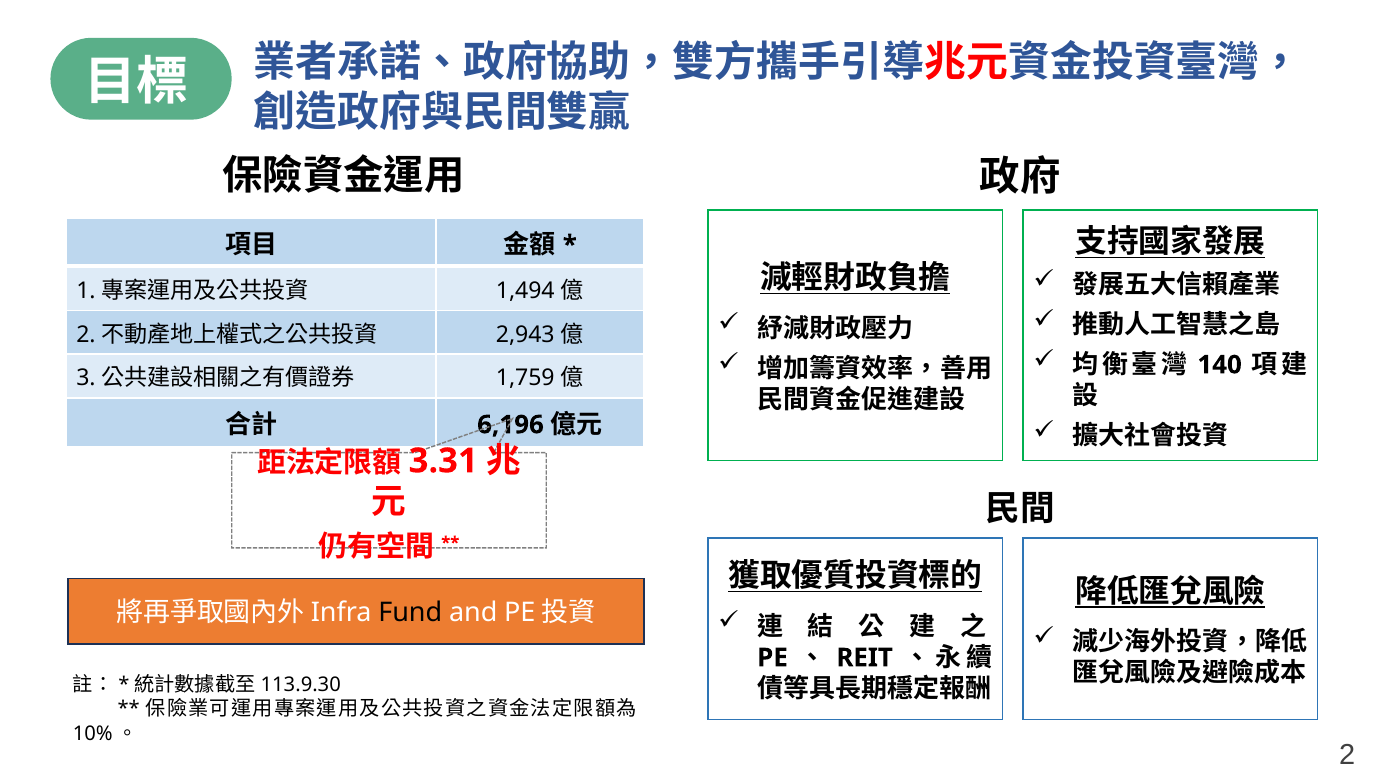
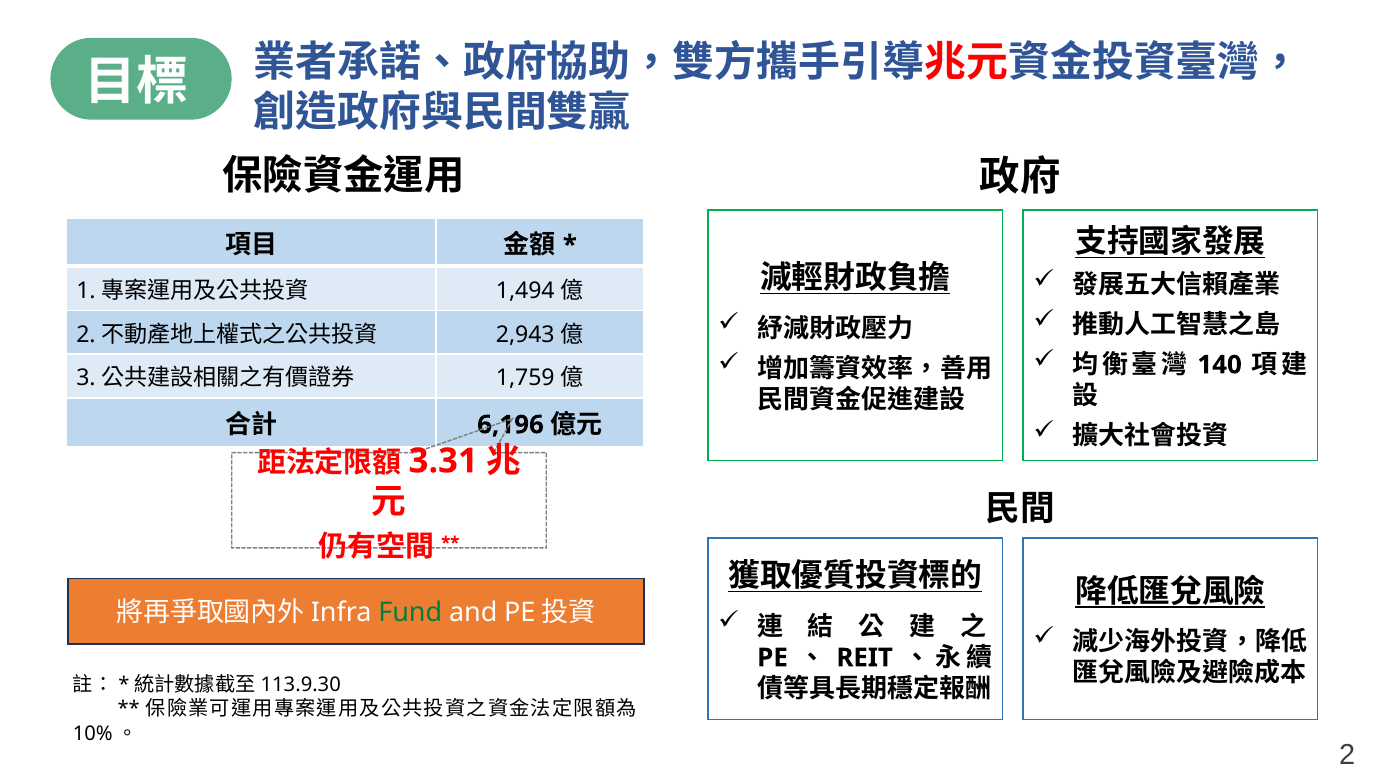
Fund colour: black -> green (410, 613)
